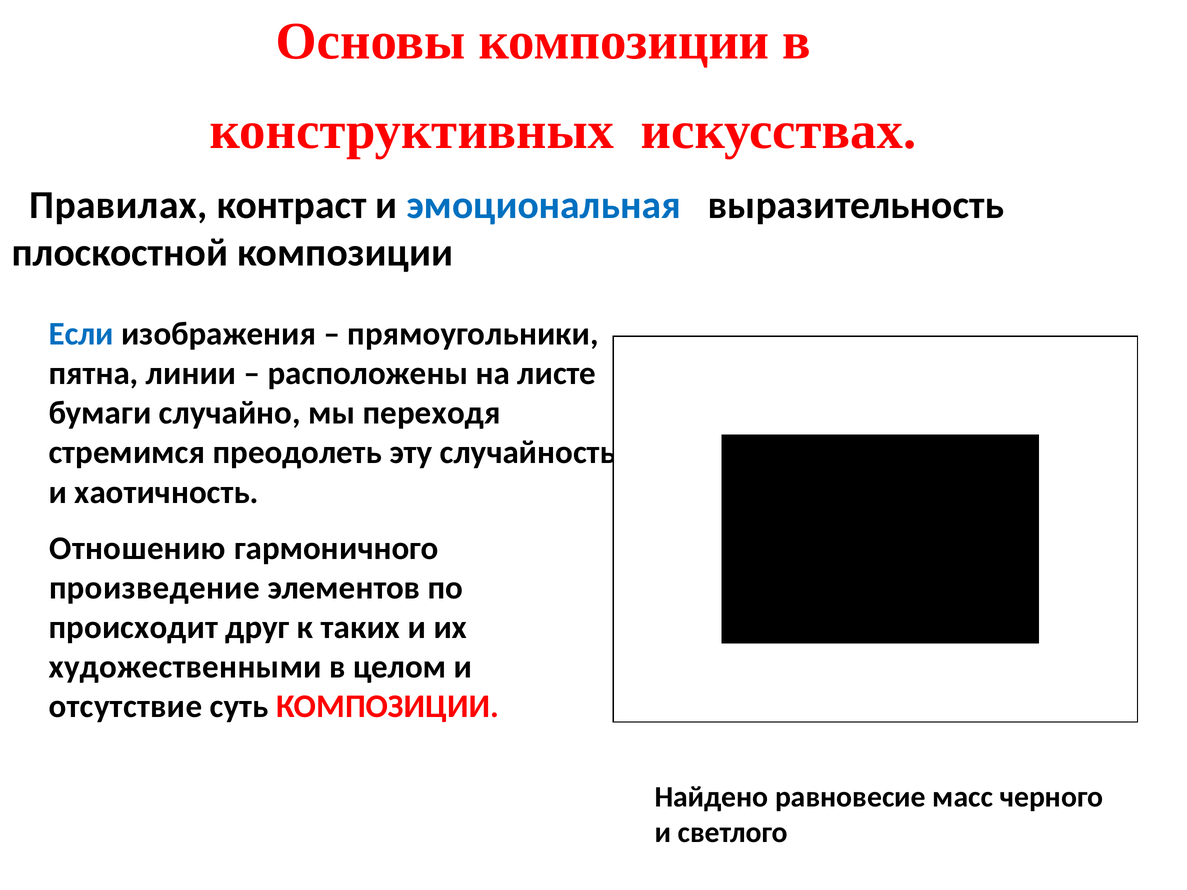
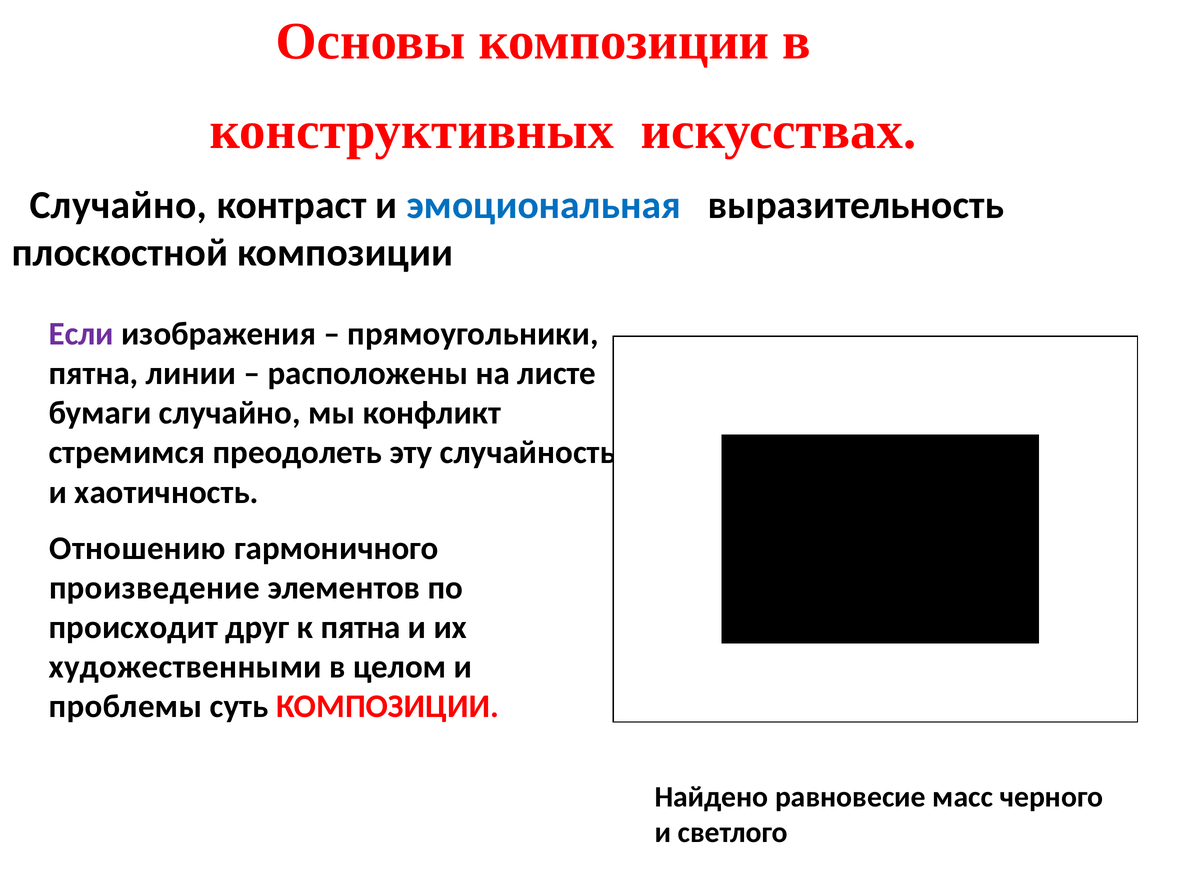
Правилах: Правилах -> Случайно (118, 205)
Если colour: blue -> purple (81, 334)
переходя: переходя -> конфликт (432, 413)
к таких: таких -> пятна (361, 628)
отсутствие: отсутствие -> проблемы (125, 707)
